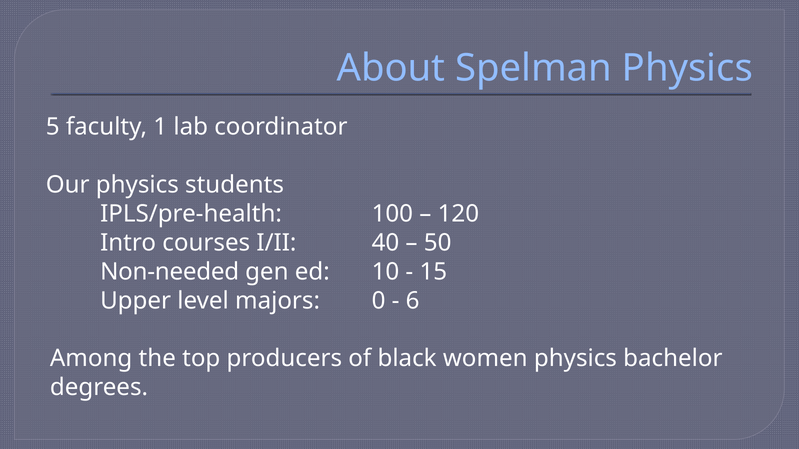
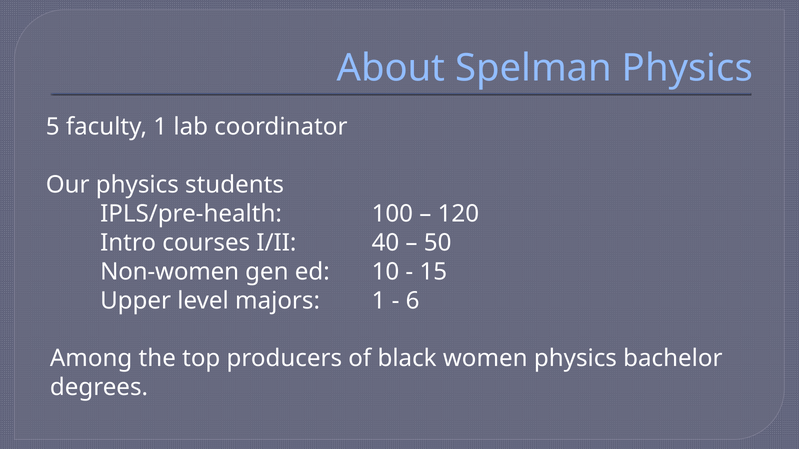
Non-needed: Non-needed -> Non-women (170, 272)
majors 0: 0 -> 1 (379, 301)
